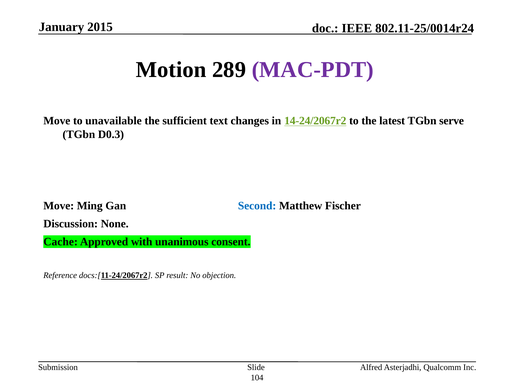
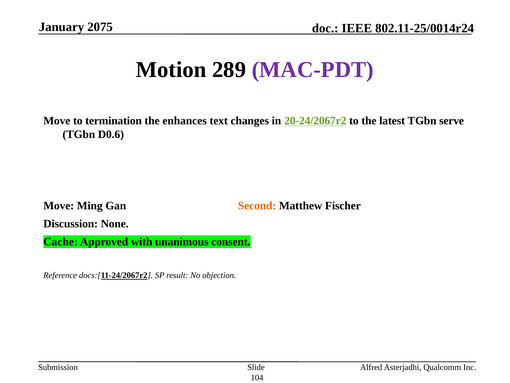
2015: 2015 -> 2075 (100, 27)
unavailable: unavailable -> termination (114, 121)
sufficient: sufficient -> enhances (185, 121)
14-24/2067r2: 14-24/2067r2 -> 20-24/2067r2 (315, 121)
D0.3: D0.3 -> D0.6 (111, 134)
Second colour: blue -> orange (257, 206)
